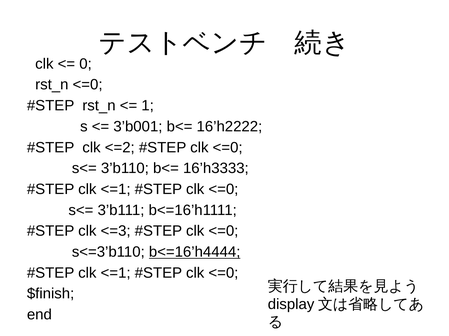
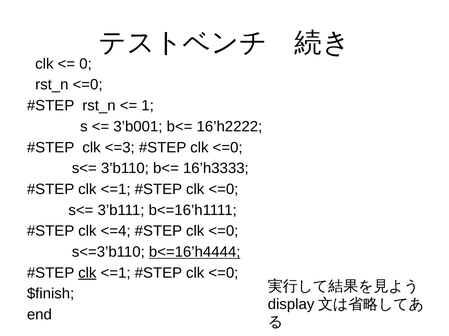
<=2: <=2 -> <=3 (120, 148)
<=3: <=3 -> <=4 (116, 232)
clk underline: none -> present (87, 273)
